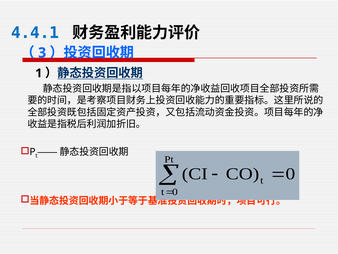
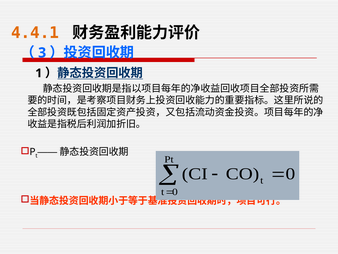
4.4.1 colour: blue -> orange (35, 33)
